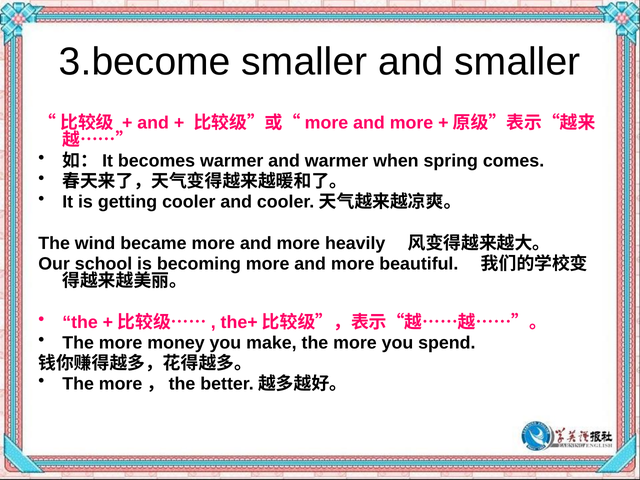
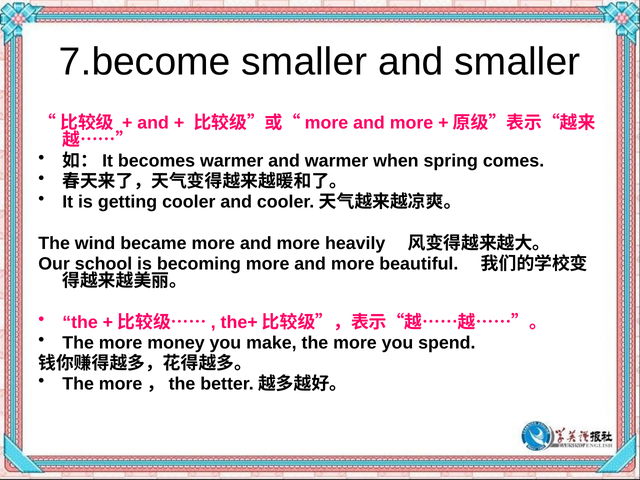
3.become: 3.become -> 7.become (145, 62)
